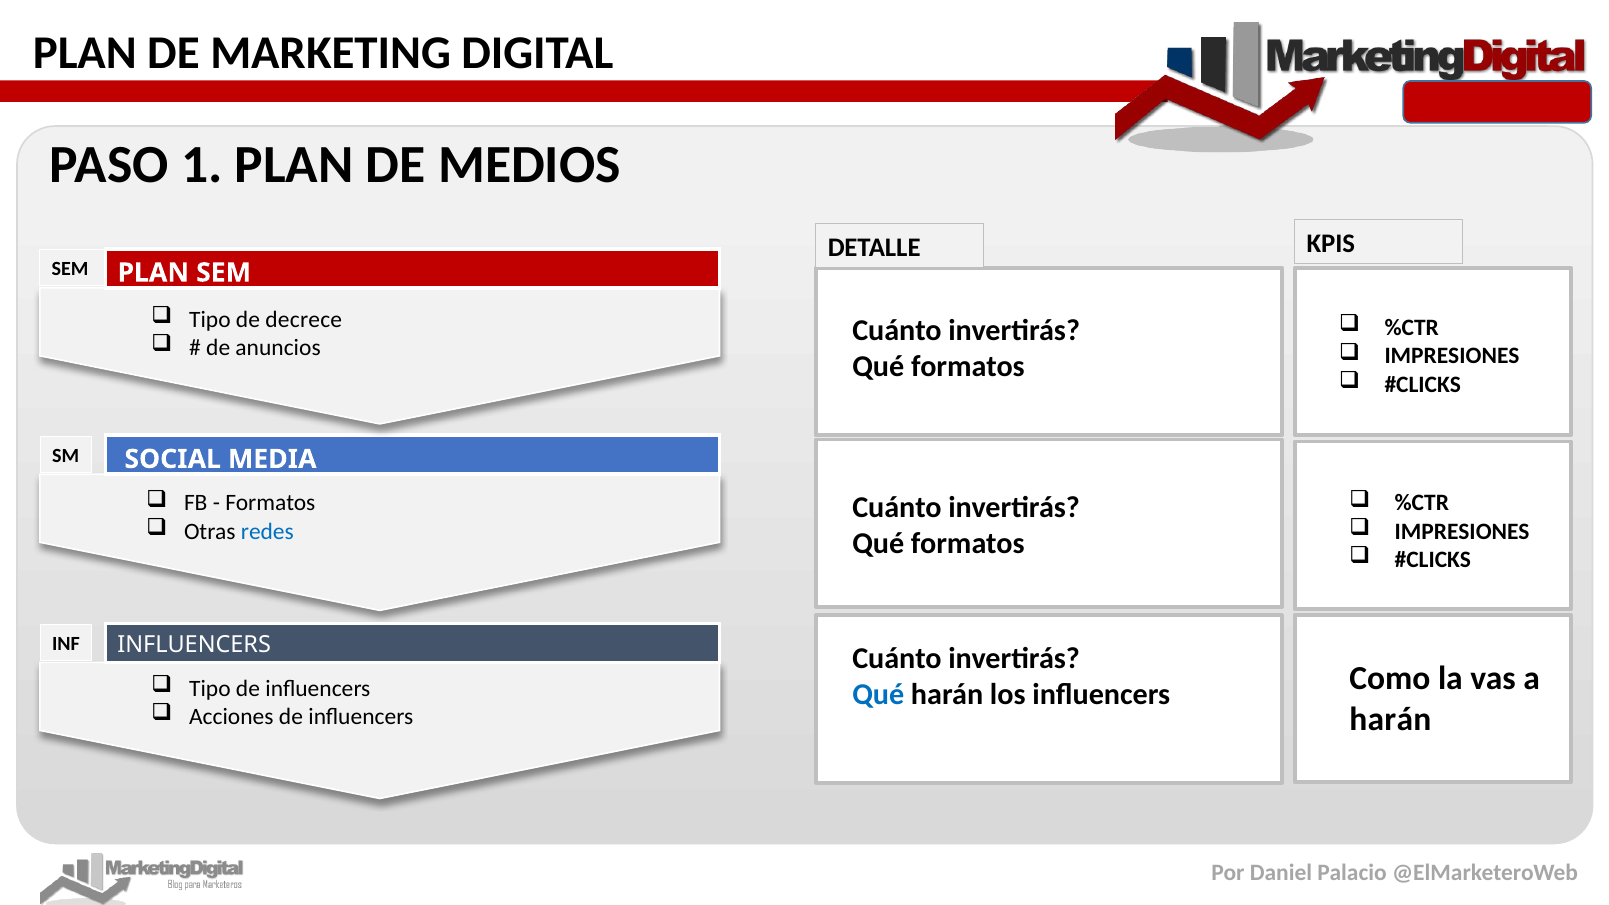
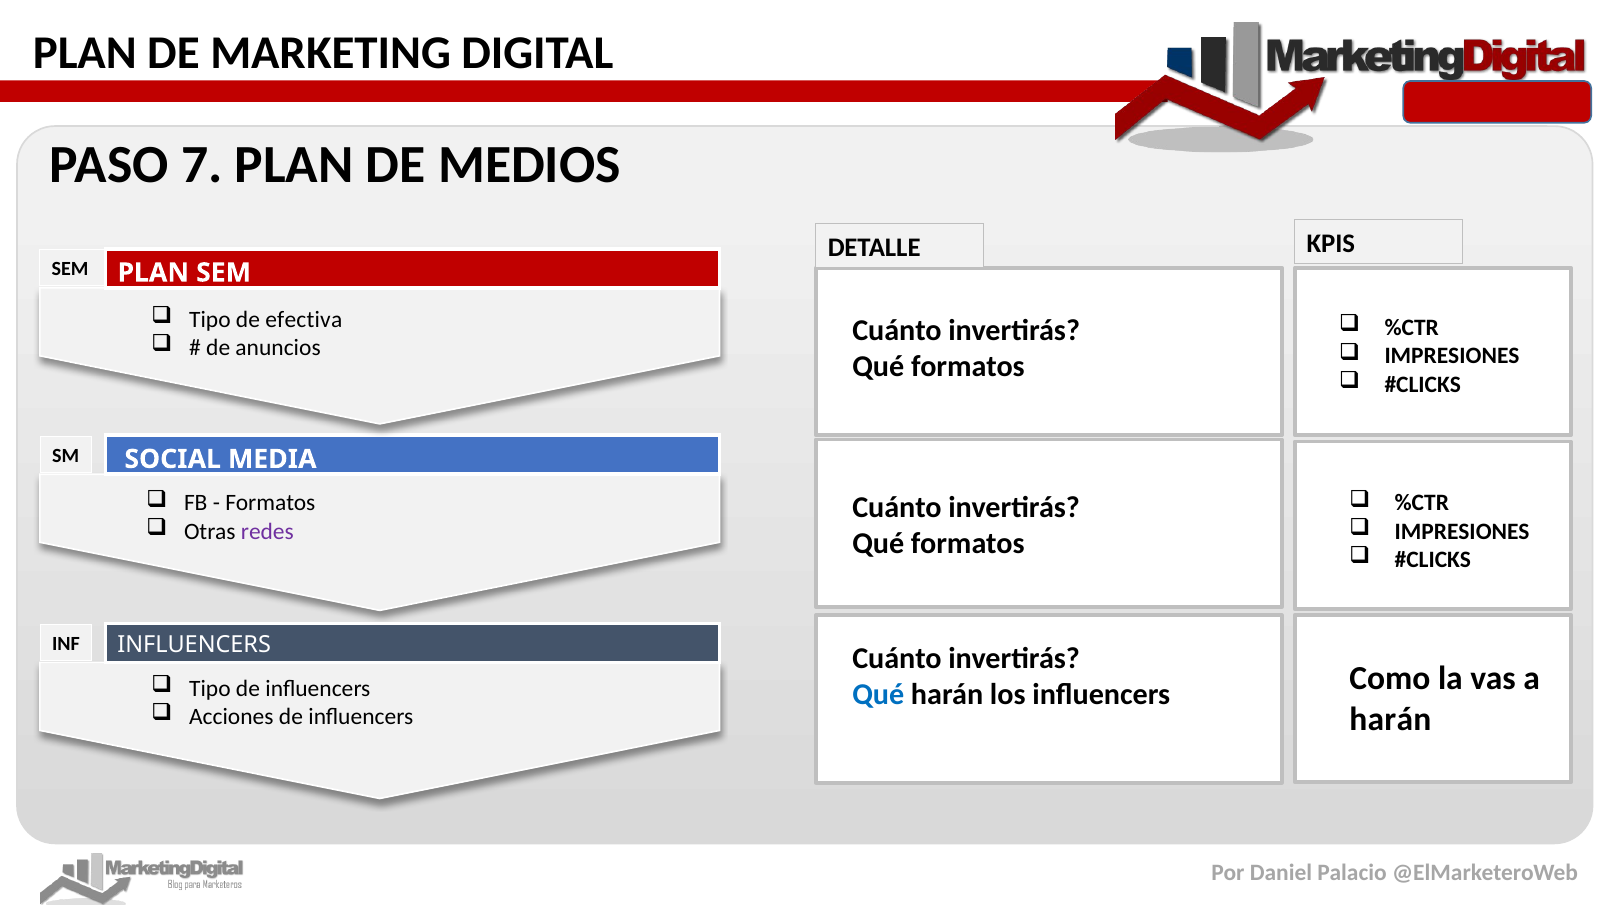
1: 1 -> 7 (202, 165)
decrece: decrece -> efectiva (304, 319)
redes colour: blue -> purple (267, 531)
